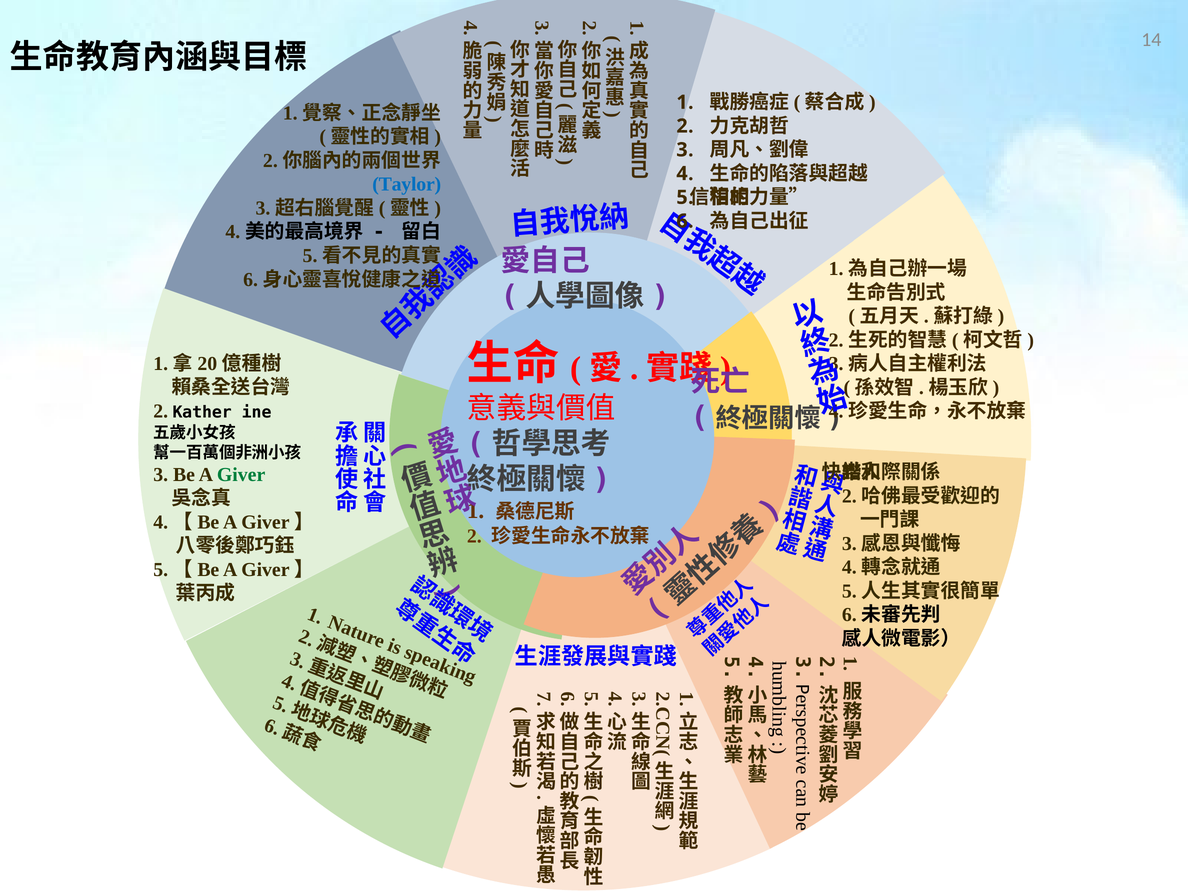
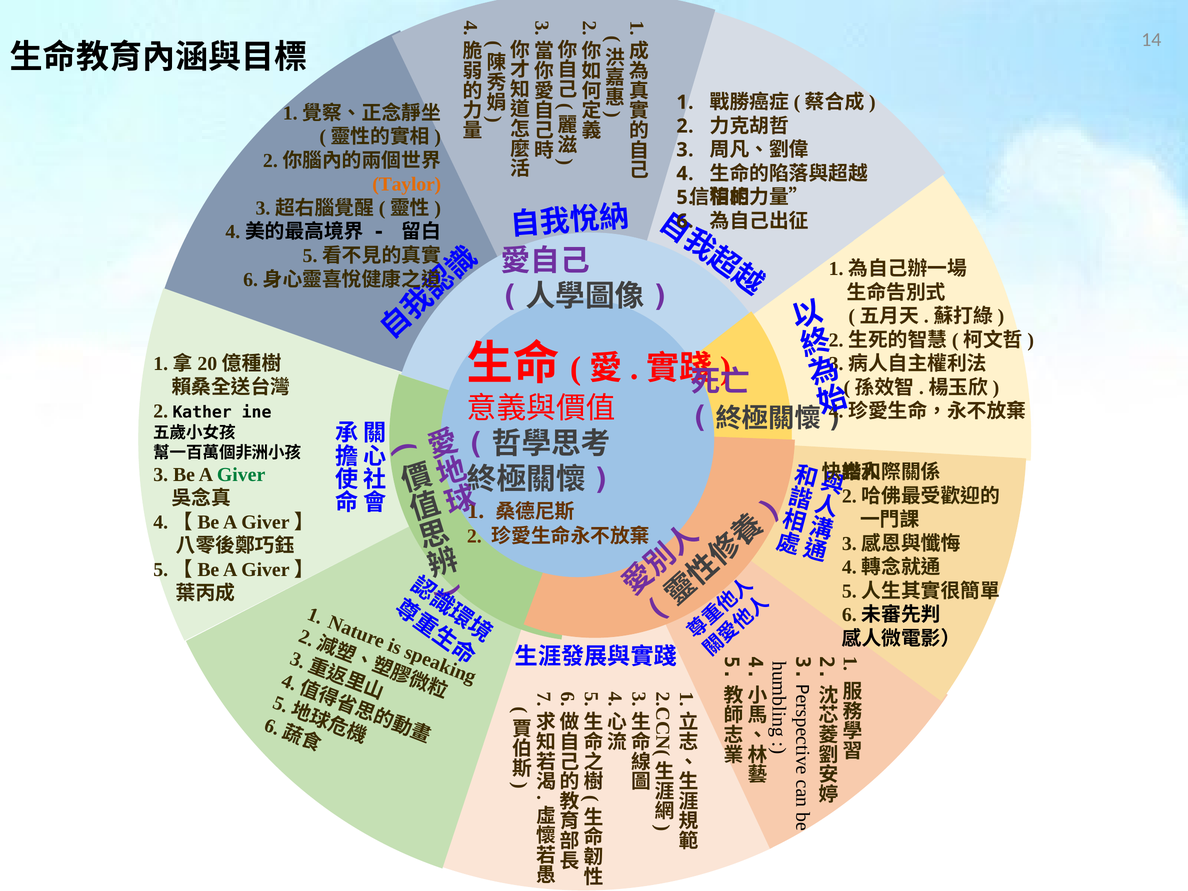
Taylor colour: blue -> orange (407, 184)
